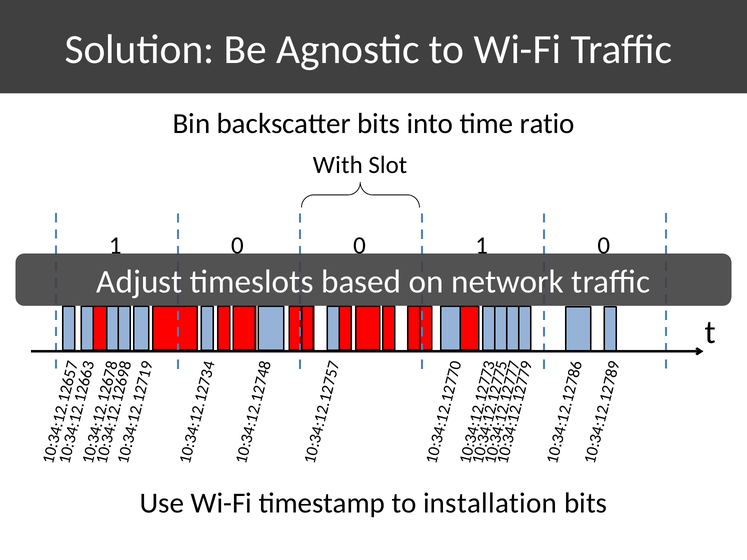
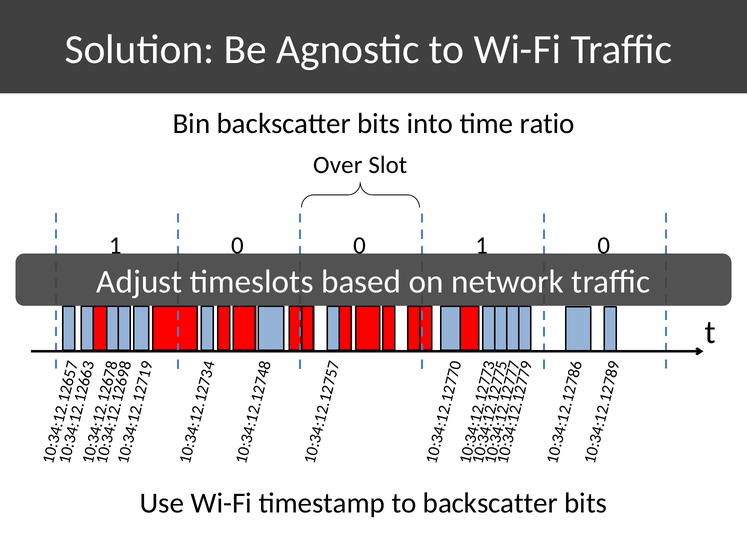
With: With -> Over (338, 165)
to installation: installation -> backscatter (490, 503)
